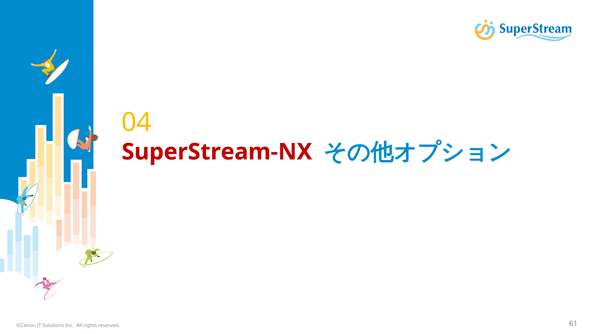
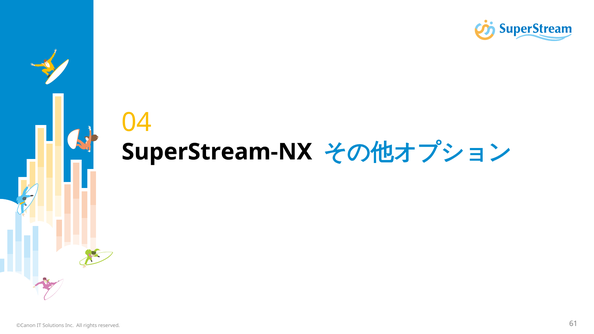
SuperStream-NX colour: red -> black (217, 152)
